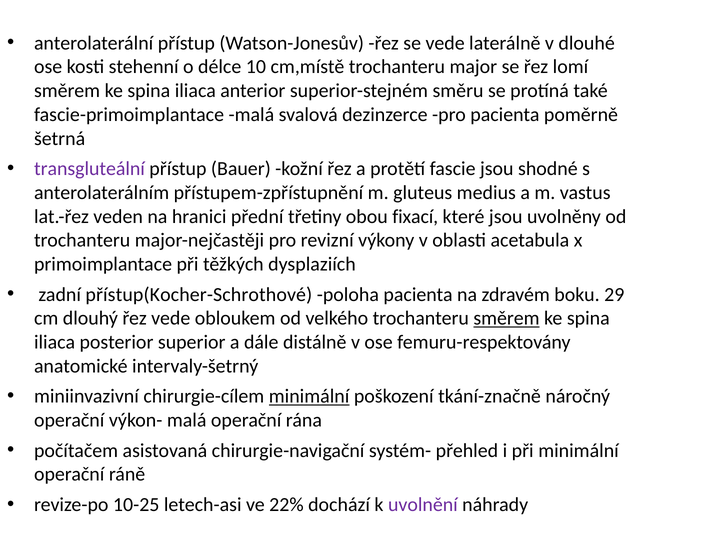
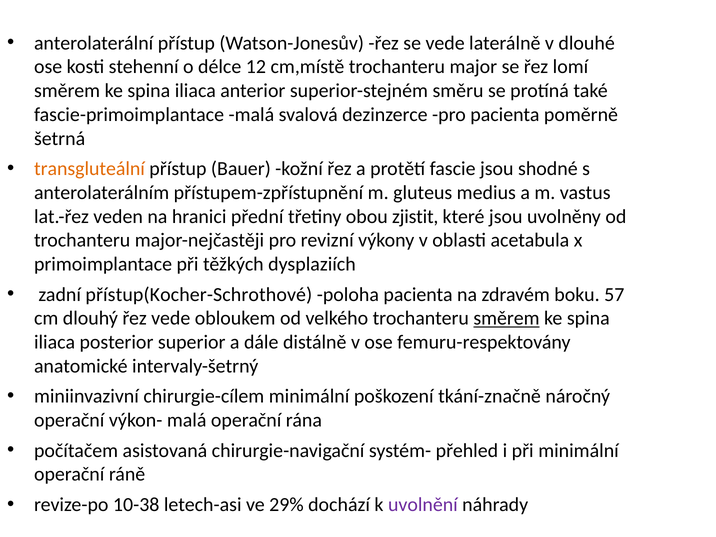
10: 10 -> 12 (256, 67)
transgluteální colour: purple -> orange (89, 169)
fixací: fixací -> zjistit (415, 216)
29: 29 -> 57 (614, 294)
minimální underline: present -> none (309, 396)
10-25: 10-25 -> 10-38 (136, 505)
22%: 22% -> 29% (286, 505)
